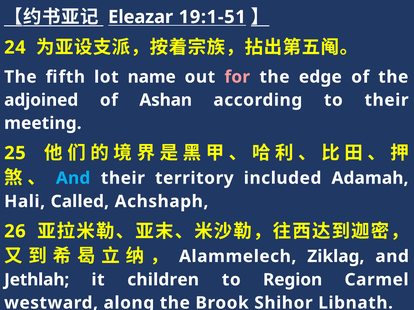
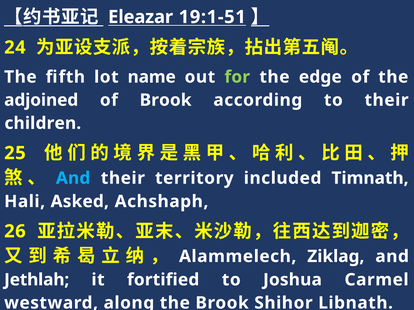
for colour: pink -> light green (237, 77)
of Ashan: Ashan -> Brook (166, 100)
meeting: meeting -> children (43, 123)
Adamah: Adamah -> Timnath (370, 178)
Called: Called -> Asked (80, 202)
children: children -> fortified (163, 280)
Region: Region -> Joshua (292, 280)
